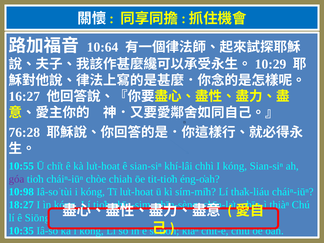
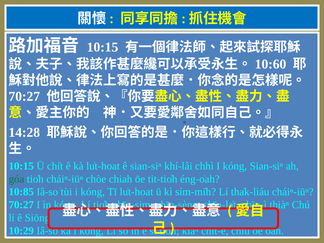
10:64: 10:64 -> 10:15 (103, 47)
10:29: 10:29 -> 10:60 (271, 64)
16:27: 16:27 -> 70:27 (24, 97)
76:28: 76:28 -> 14:28 (24, 133)
10:55: 10:55 -> 10:15 (21, 166)
góa colour: purple -> green (16, 179)
10:98: 10:98 -> 10:85 (21, 192)
18:27: 18:27 -> 70:27 (21, 205)
10:35: 10:35 -> 10:29 (21, 231)
